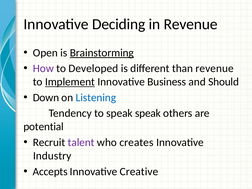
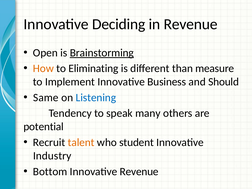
How colour: purple -> orange (43, 68)
Developed: Developed -> Eliminating (93, 68)
than revenue: revenue -> measure (215, 68)
Implement underline: present -> none (70, 82)
Down: Down -> Same (46, 98)
speak speak: speak -> many (148, 113)
talent colour: purple -> orange (81, 142)
creates: creates -> student (137, 142)
Accepts: Accepts -> Bottom (50, 172)
Innovative Creative: Creative -> Revenue (139, 172)
